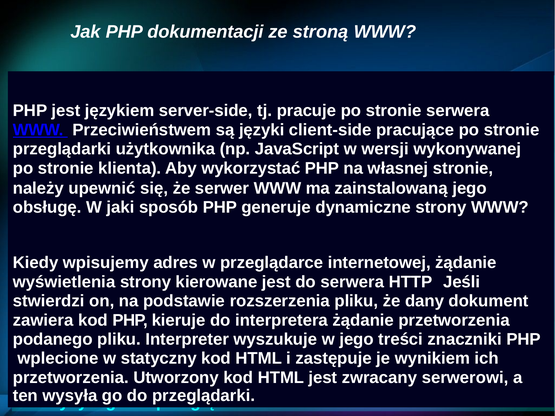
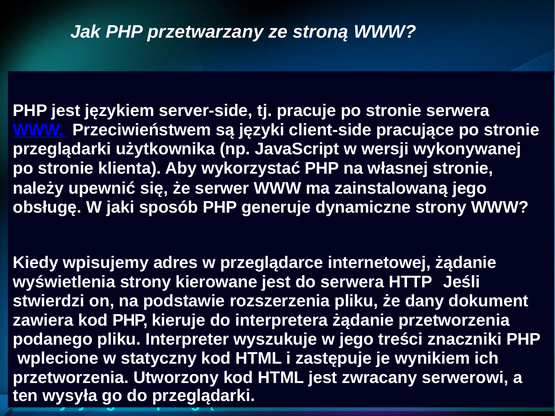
dokumentacji: dokumentacji -> przetwarzany (205, 32)
